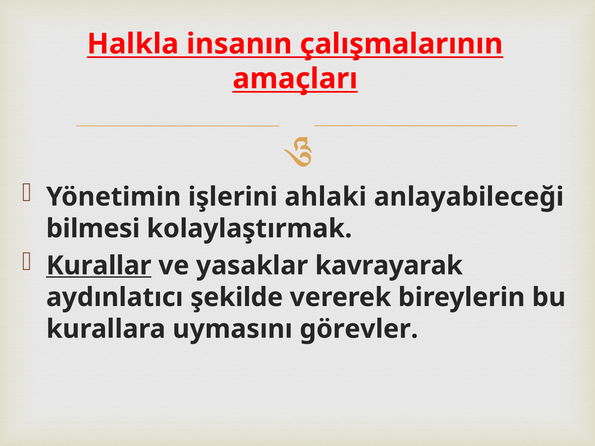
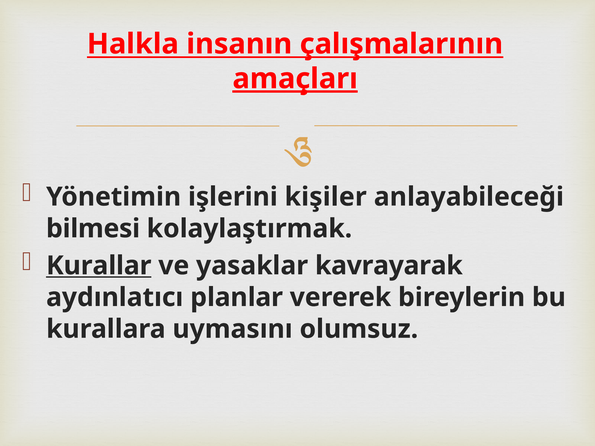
amaçları underline: none -> present (295, 79)
ahlaki: ahlaki -> kişiler (326, 197)
şekilde: şekilde -> planlar (237, 297)
görevler: görevler -> olumsuz (359, 329)
